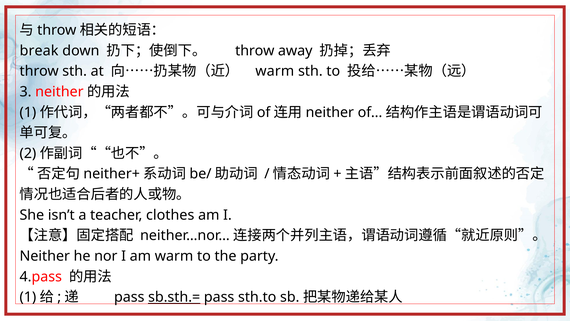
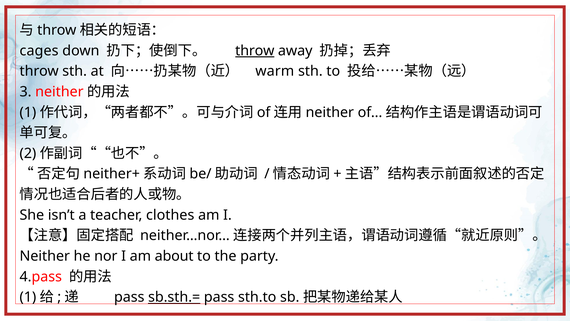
break: break -> cages (39, 51)
throw underline: none -> present (255, 51)
am warm: warm -> about (174, 256)
